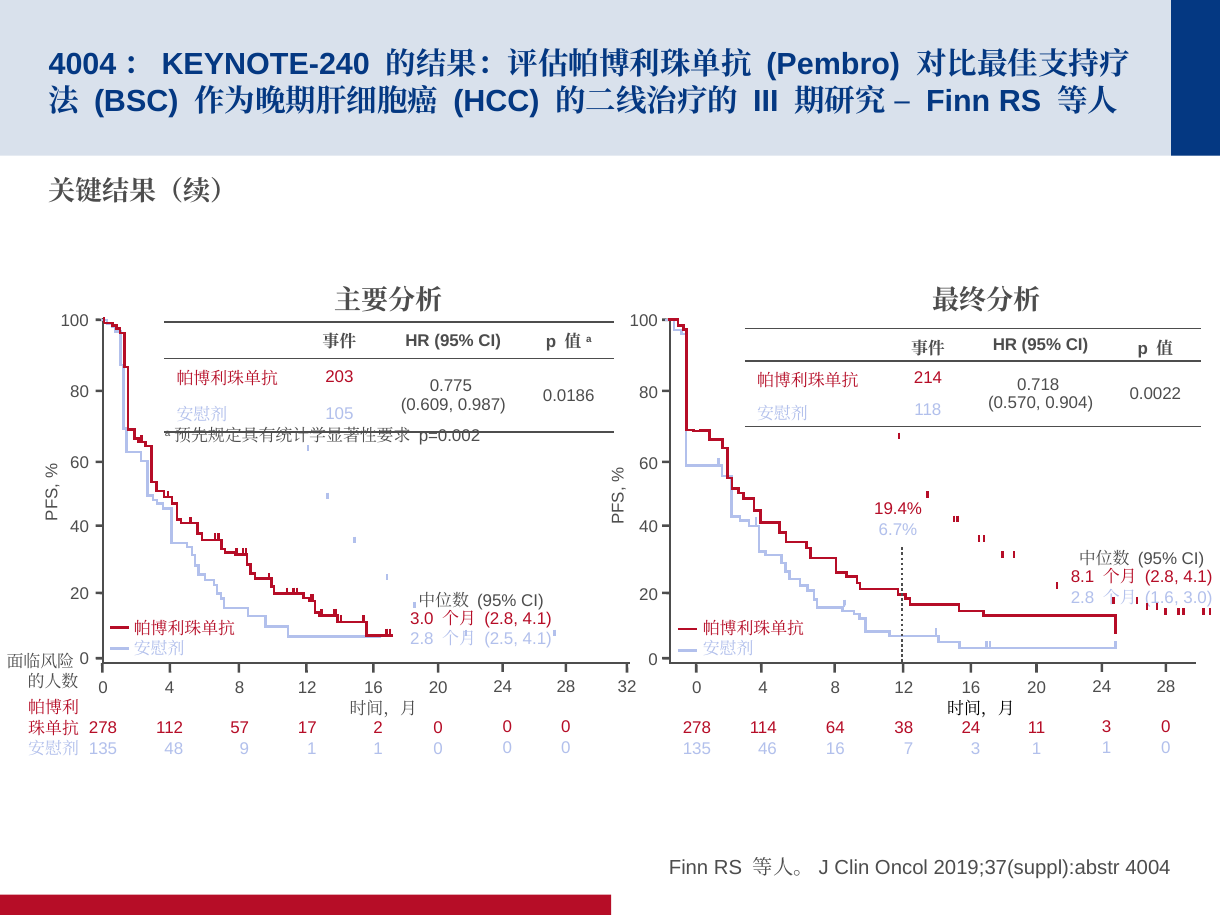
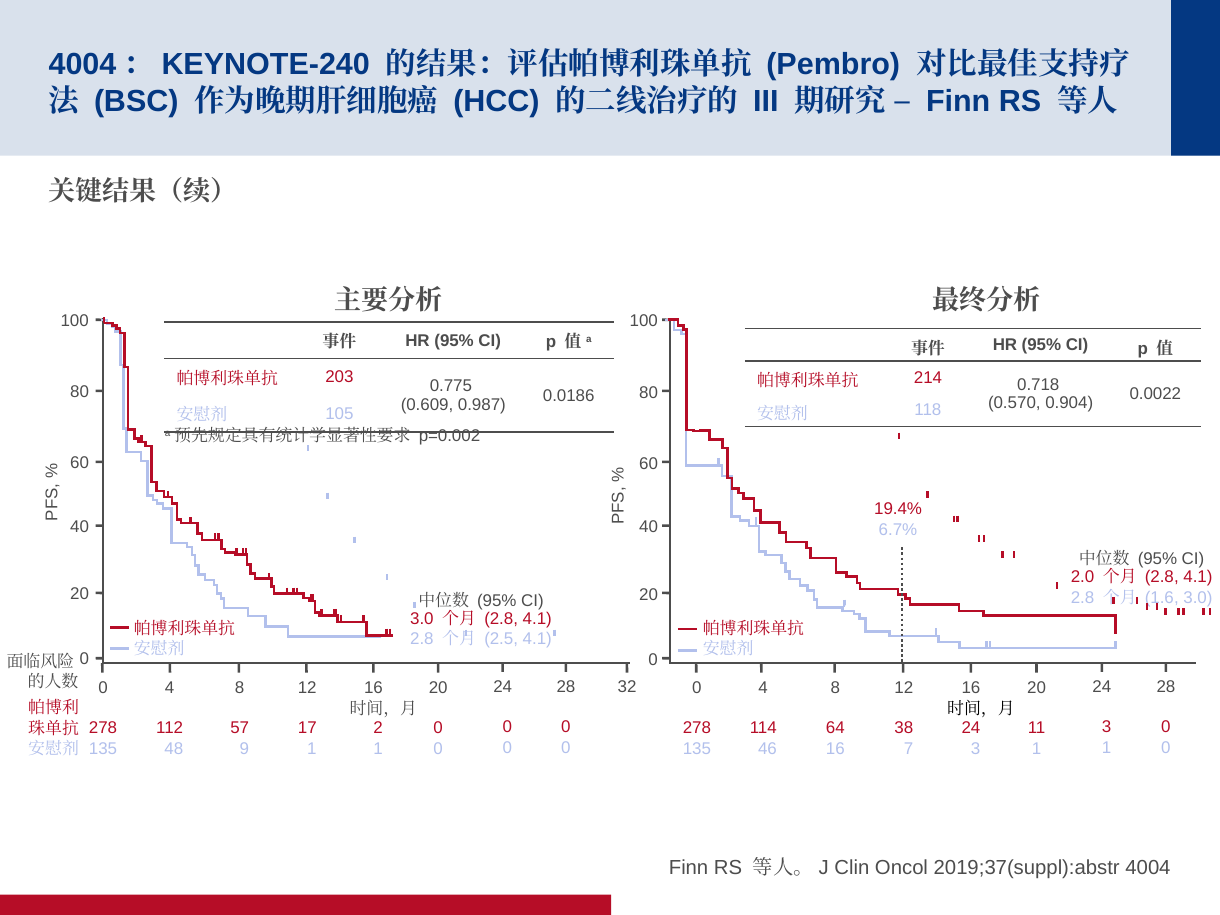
8.1: 8.1 -> 2.0 (1083, 577)
